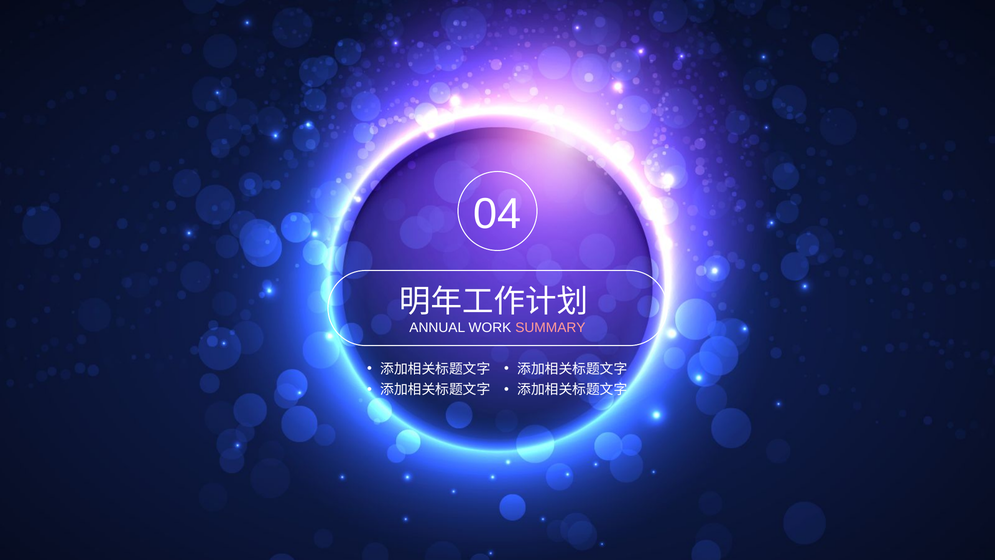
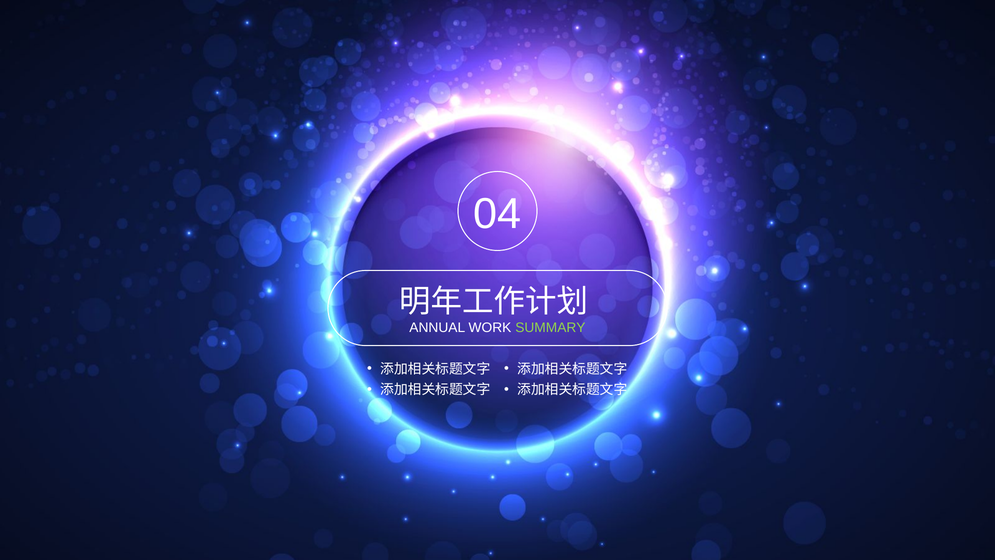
SUMMARY colour: pink -> light green (550, 328)
